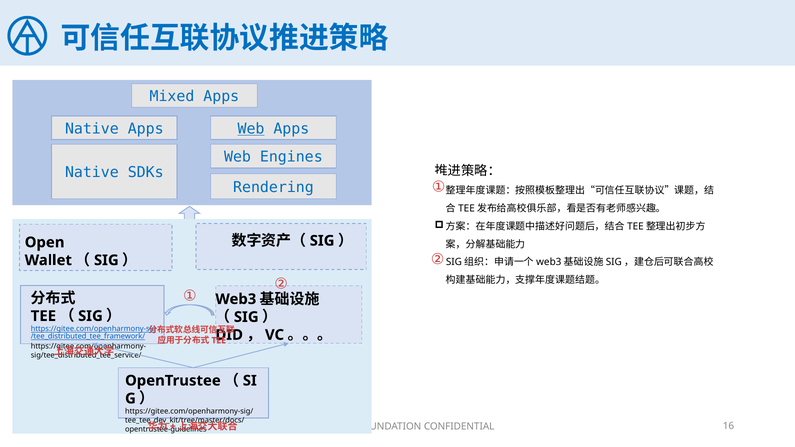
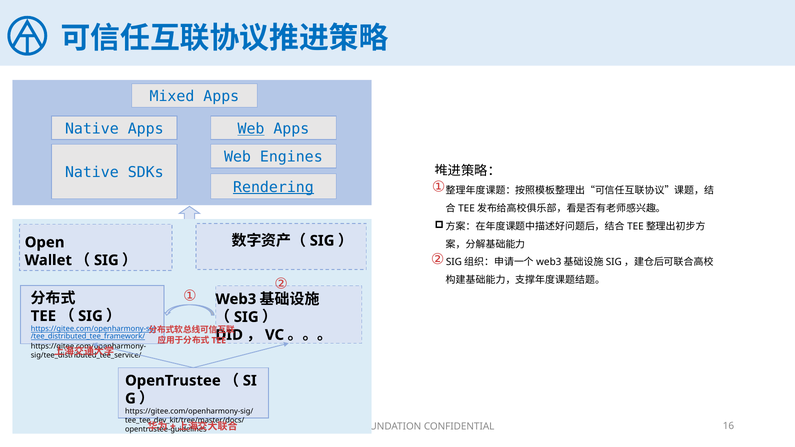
Rendering underline: none -> present (273, 187)
